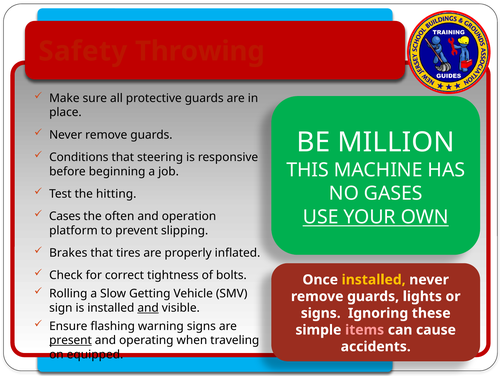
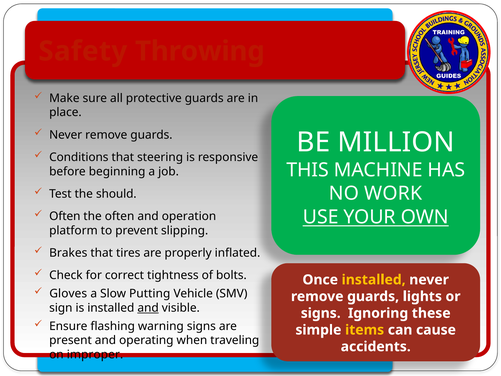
GASES: GASES -> WORK (393, 193)
hitting: hitting -> should (116, 194)
Cases: Cases -> Often (65, 216)
Rolling: Rolling -> Gloves (68, 293)
Getting: Getting -> Putting (150, 293)
items colour: pink -> yellow (365, 330)
present underline: present -> none (70, 340)
equipped: equipped -> improper (95, 354)
